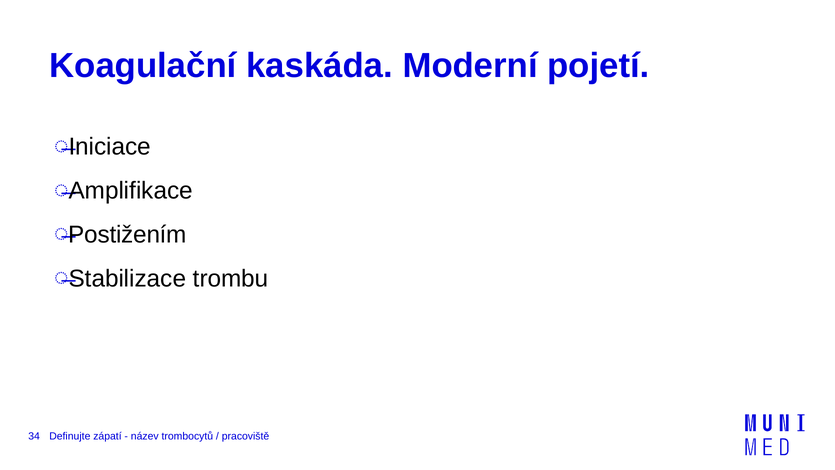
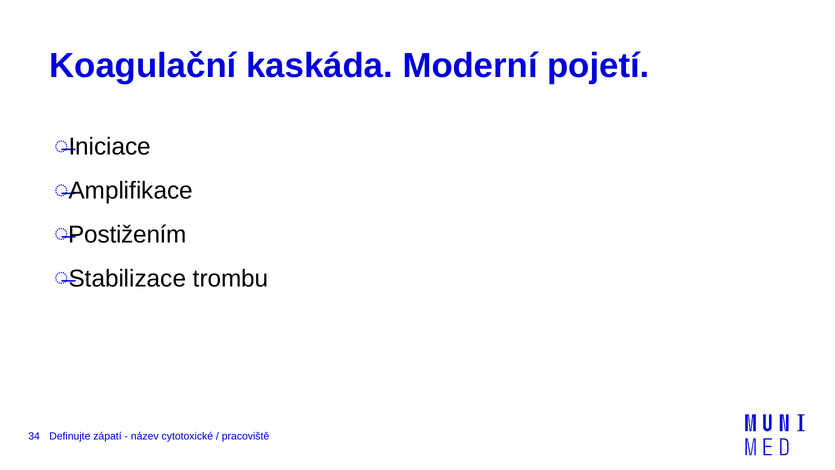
trombocytů: trombocytů -> cytotoxické (187, 436)
